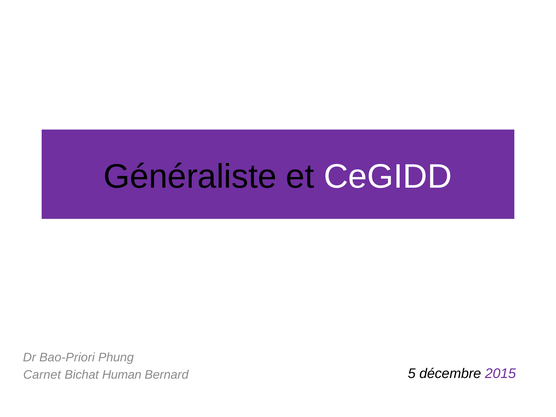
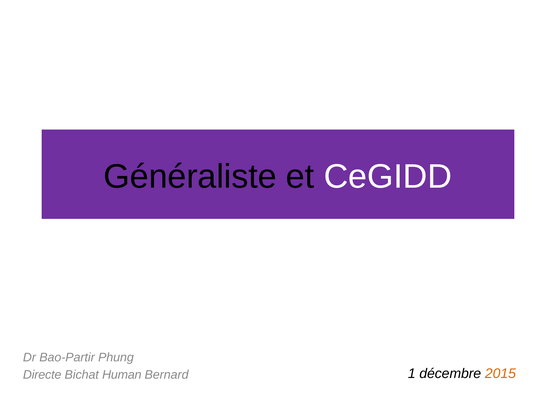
Bao-Priori: Bao-Priori -> Bao-Partir (67, 358)
Carnet: Carnet -> Directe (42, 375)
5: 5 -> 1 (412, 373)
2015 colour: purple -> orange (500, 373)
